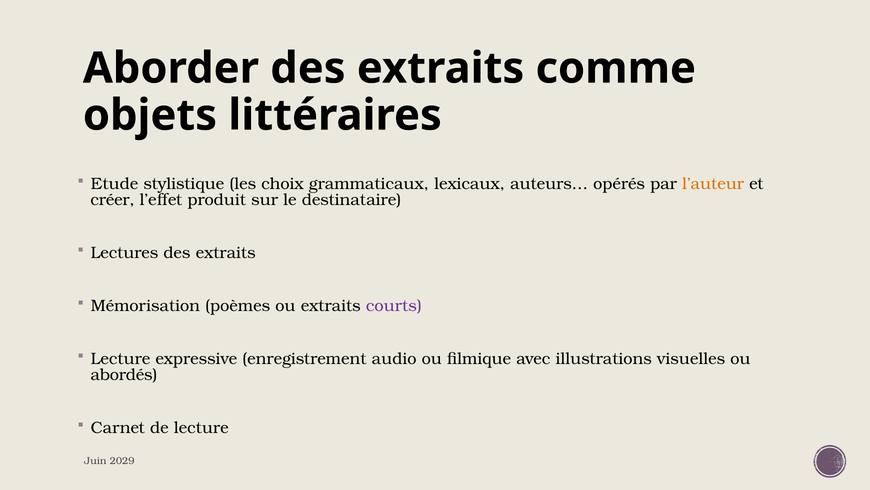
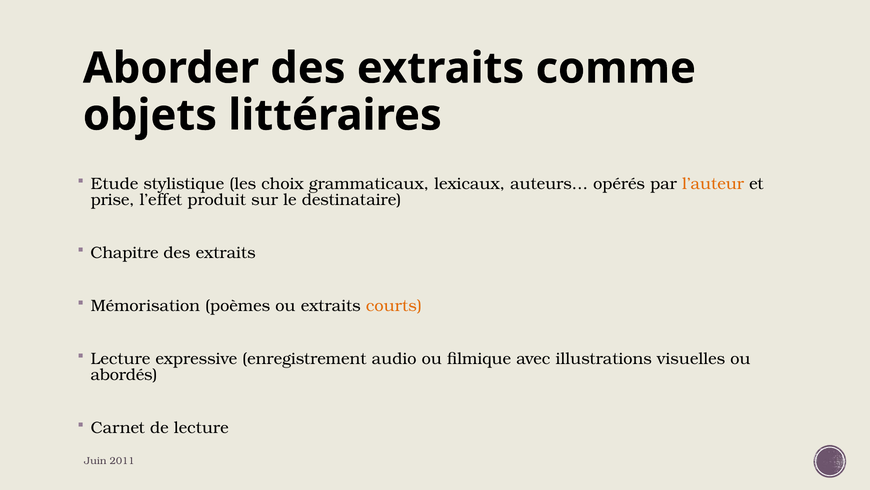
créer: créer -> prise (113, 200)
Lectures: Lectures -> Chapitre (124, 253)
courts colour: purple -> orange (394, 306)
2029: 2029 -> 2011 (122, 461)
